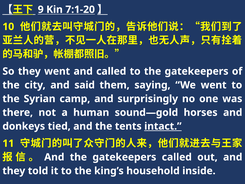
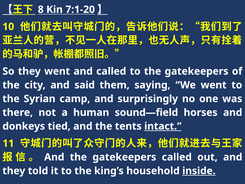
9: 9 -> 8 (41, 10)
sound—gold: sound—gold -> sound—field (146, 112)
inside underline: none -> present (199, 171)
